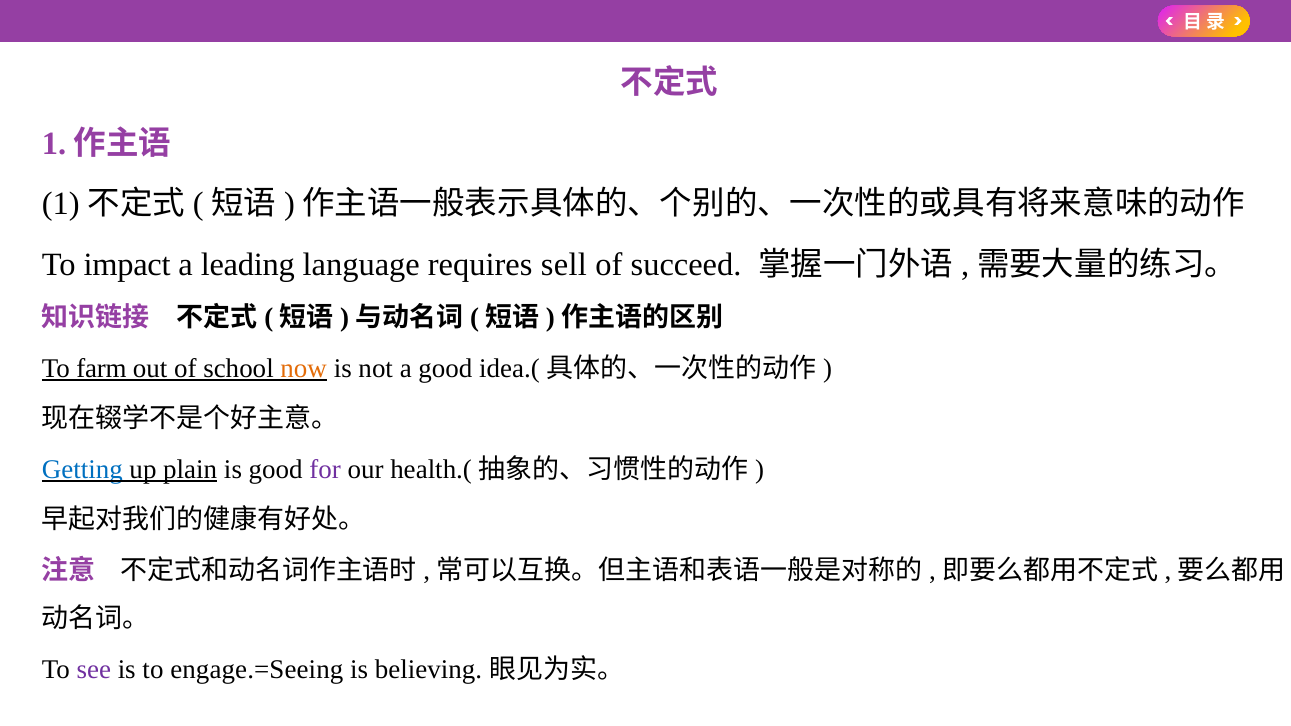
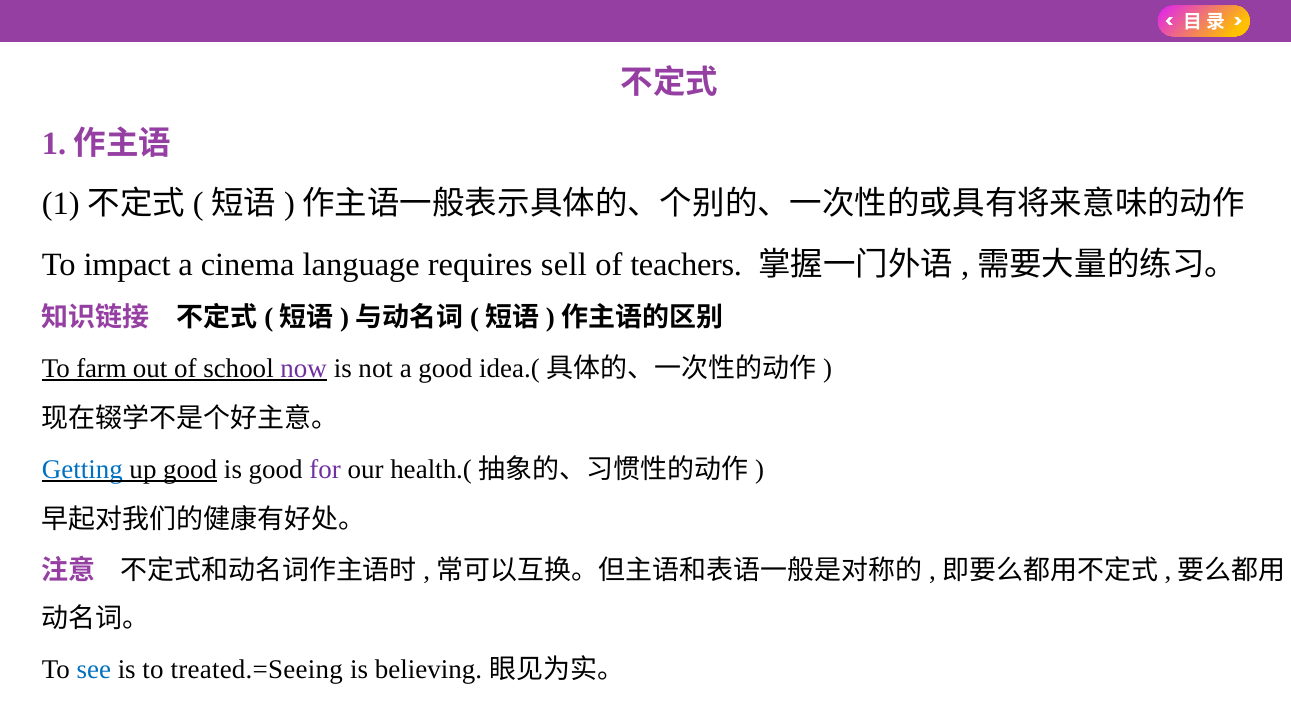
leading: leading -> cinema (248, 264)
succeed: succeed -> teachers (686, 264)
now colour: orange -> purple (304, 368)
up plain: plain -> good (190, 469)
see colour: purple -> blue (94, 669)
engage.=Seeing: engage.=Seeing -> treated.=Seeing (257, 669)
